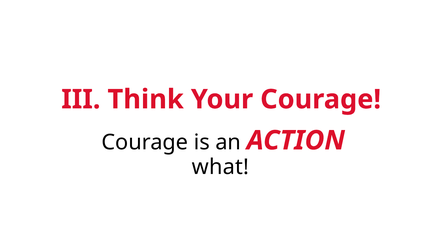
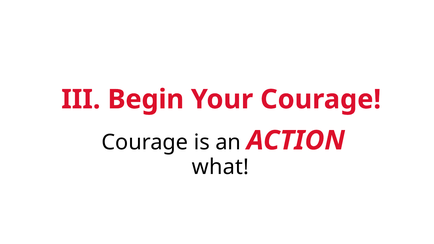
Think: Think -> Begin (146, 99)
